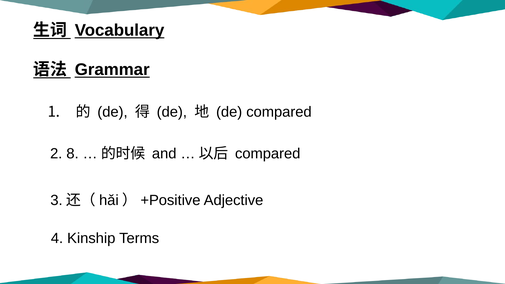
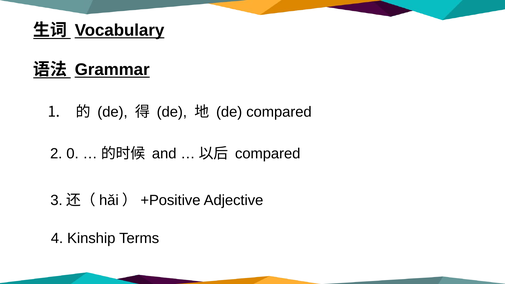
8: 8 -> 0 (73, 154)
